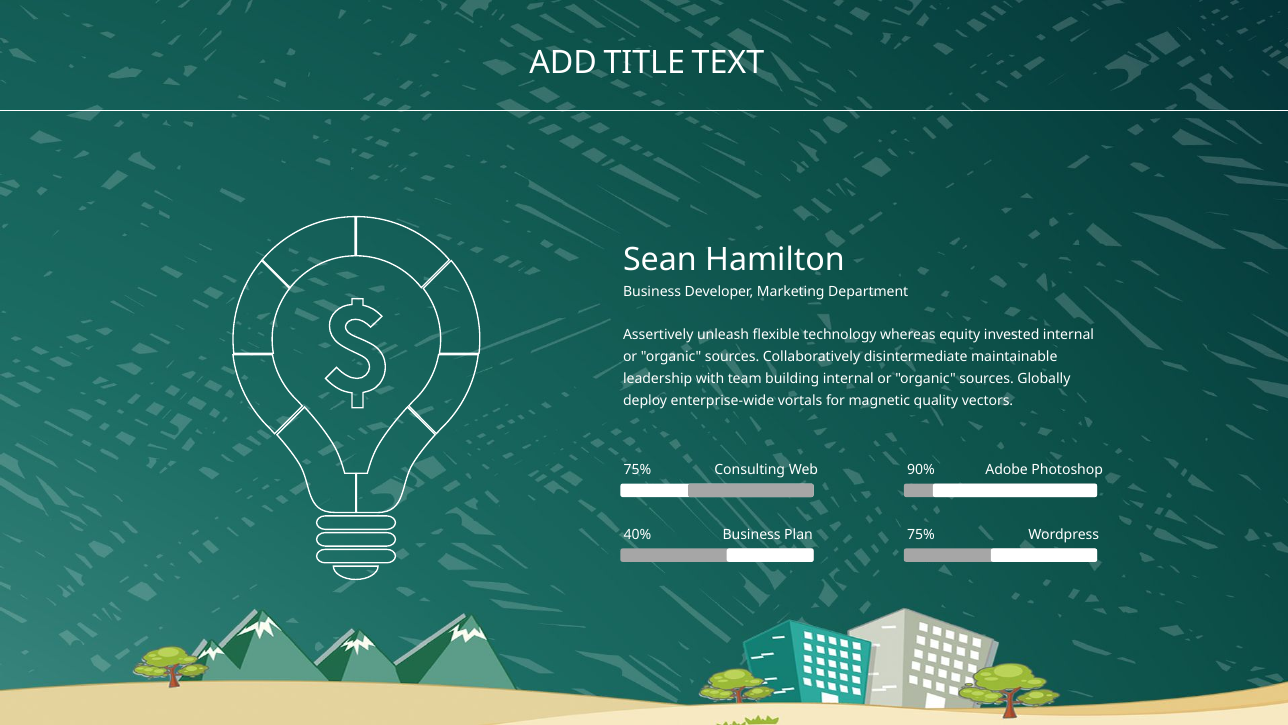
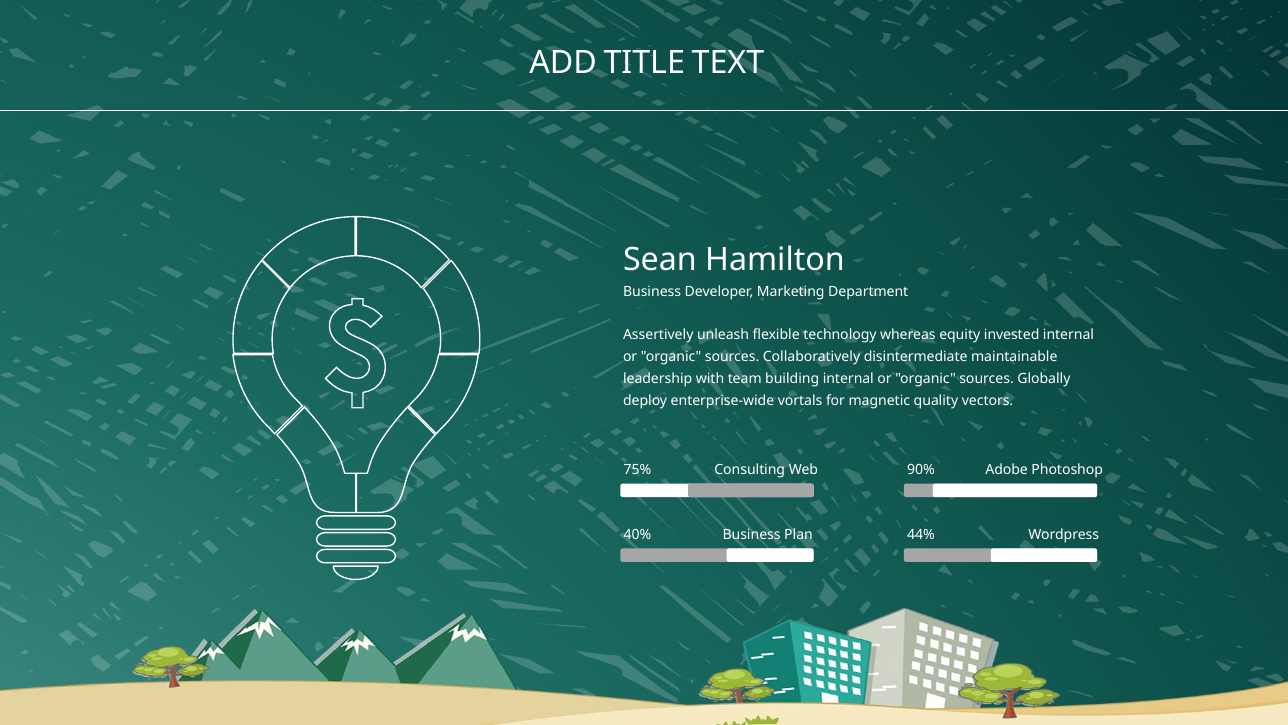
75%: 75% -> 44% (921, 535)
